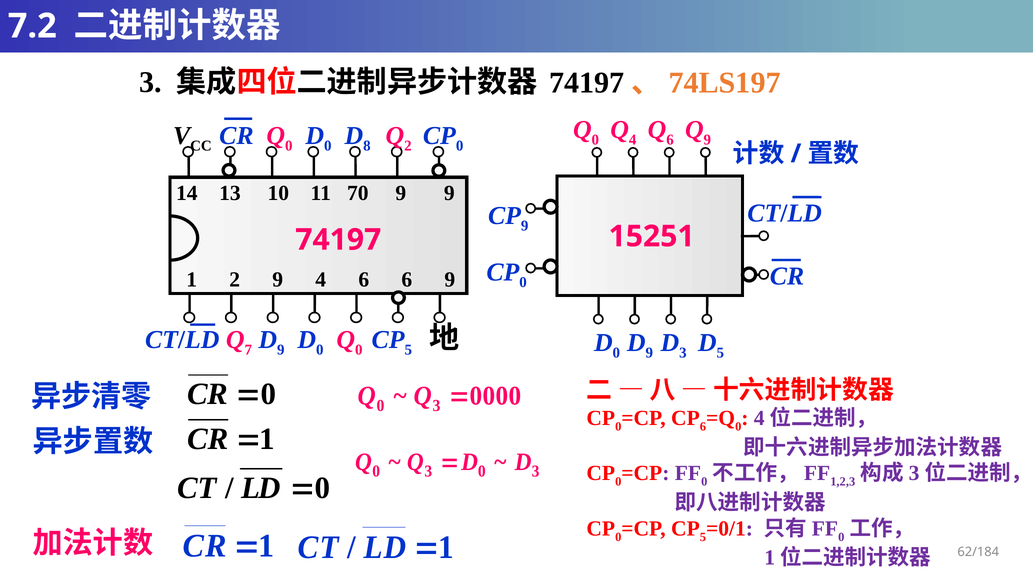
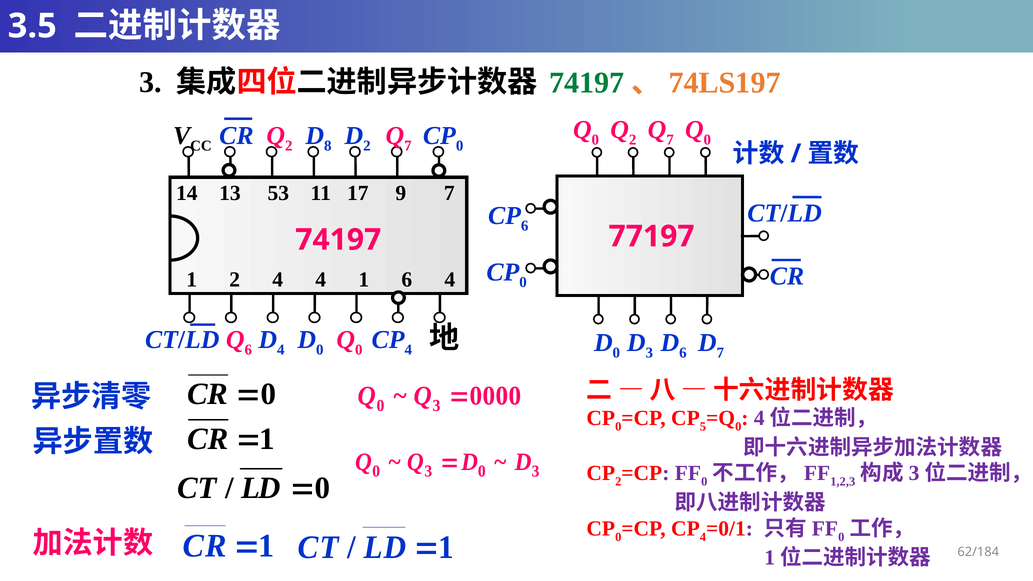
7.2: 7.2 -> 3.5 (32, 26)
74197 colour: black -> green (587, 83)
4: 4 -> 2 (633, 140)
6: 6 -> 7 (670, 140)
9: 9 -> 0 (707, 140)
0: 0 -> 2 (289, 146)
0: 0 -> 8 (328, 146)
8: 8 -> 2 (367, 146)
2: 2 -> 7 (408, 146)
10: 10 -> 53 (278, 193)
70: 70 -> 17 (358, 193)
9 9: 9 -> 7 (449, 193)
9: 9 -> 6 (525, 226)
15251: 15251 -> 77197 (652, 236)
2 9: 9 -> 4 (278, 280)
4 6: 6 -> 1 (364, 280)
6 9: 9 -> 4 (450, 280)
7: 7 -> 6 (248, 350)
9: 9 -> 4 (281, 350)
5: 5 -> 4 (408, 350)
9: 9 -> 3 (649, 353)
3: 3 -> 6 (683, 353)
5: 5 -> 7 (720, 353)
6: 6 -> 5 (703, 427)
0: 0 -> 2 (618, 482)
5: 5 -> 4 (703, 537)
